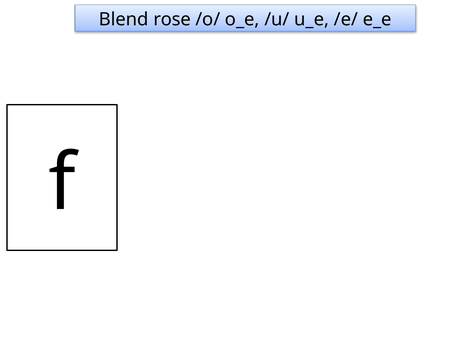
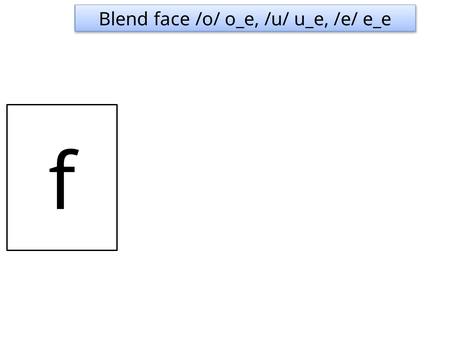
rose: rose -> face (172, 19)
